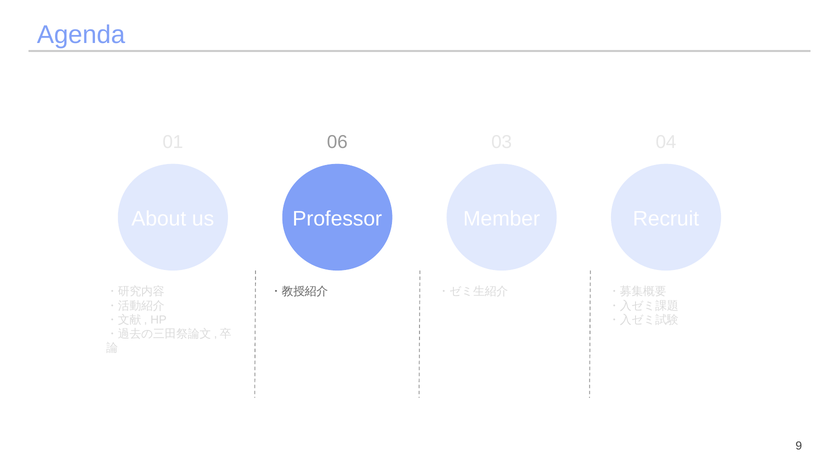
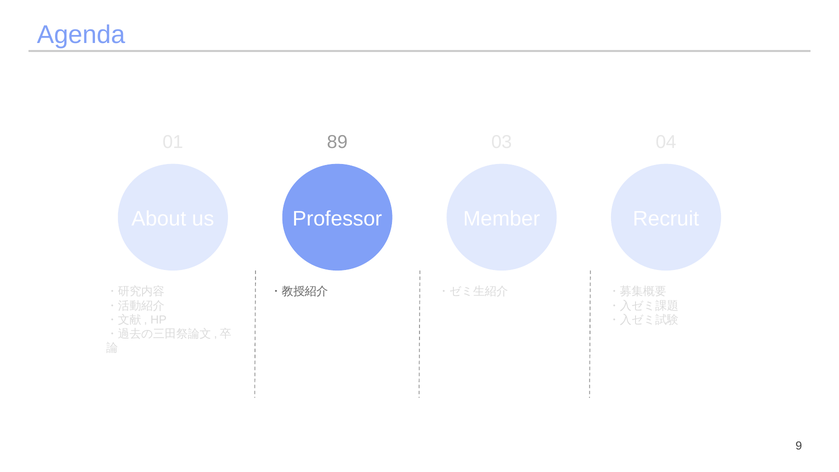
06: 06 -> 89 (337, 142)
